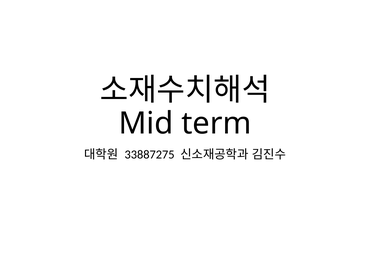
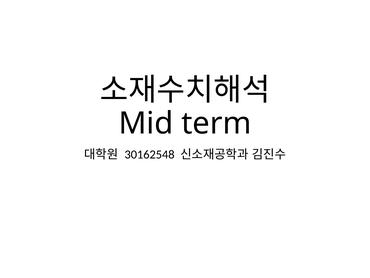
33887275: 33887275 -> 30162548 (150, 154)
